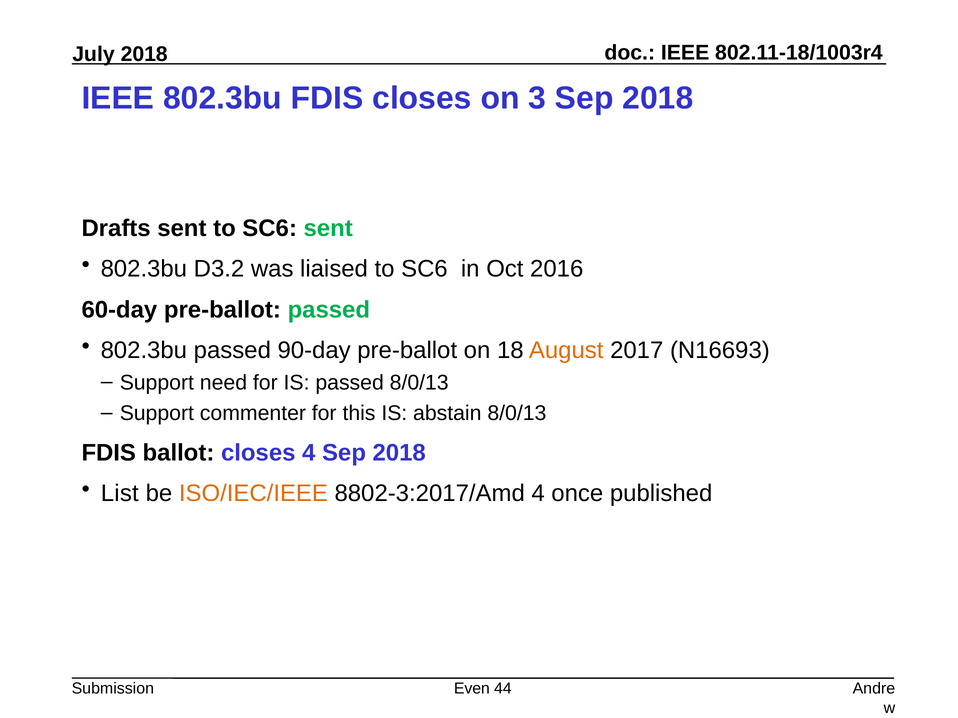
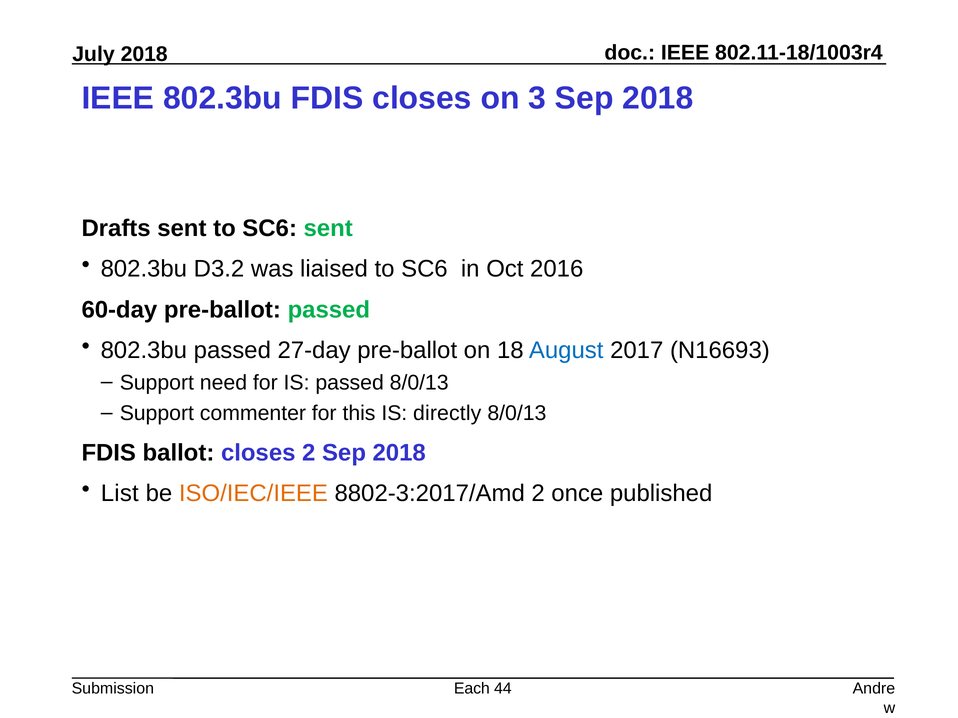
90-day: 90-day -> 27-day (314, 351)
August colour: orange -> blue (566, 351)
abstain: abstain -> directly (447, 414)
closes 4: 4 -> 2 (309, 453)
8802-3:2017/Amd 4: 4 -> 2 (538, 494)
Even: Even -> Each (472, 689)
